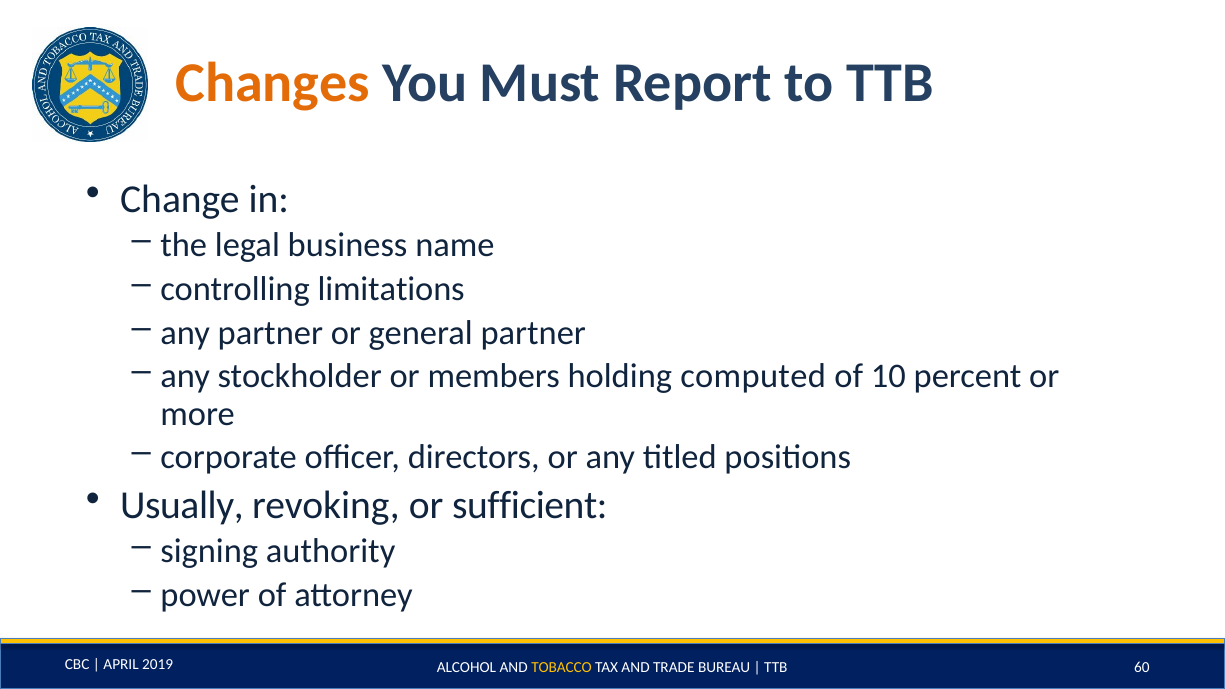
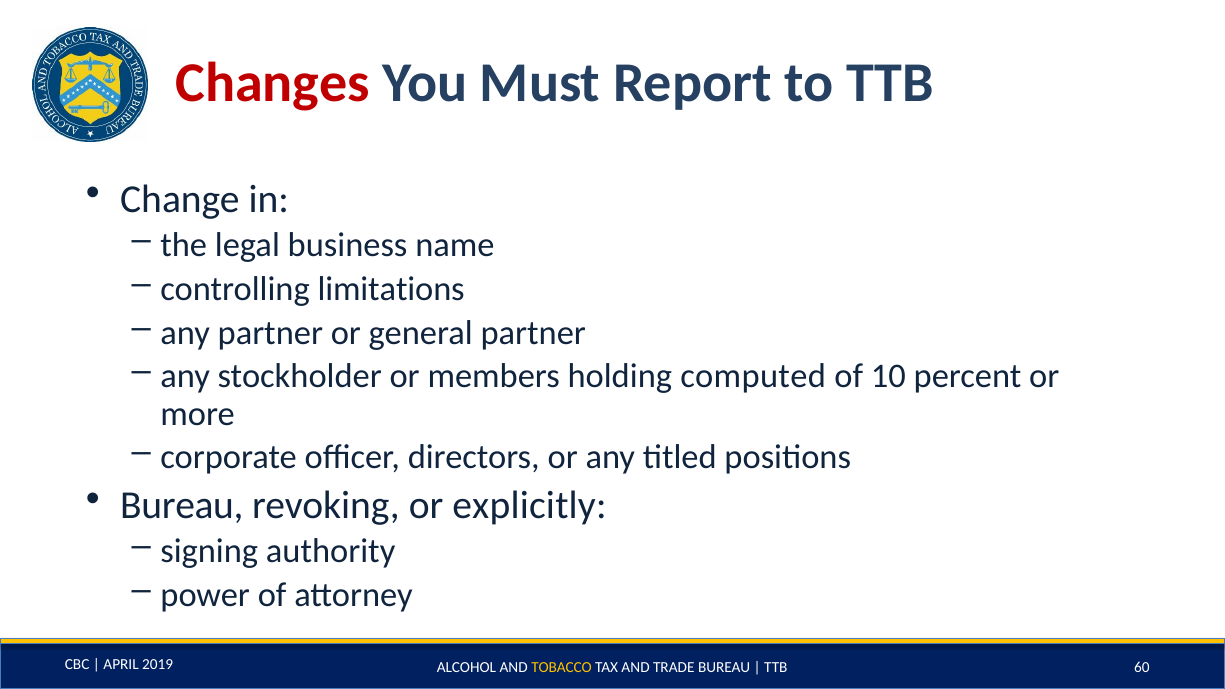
Changes colour: orange -> red (273, 83)
Usually: Usually -> Bureau (182, 505)
sufficient: sufficient -> explicitly (529, 505)
